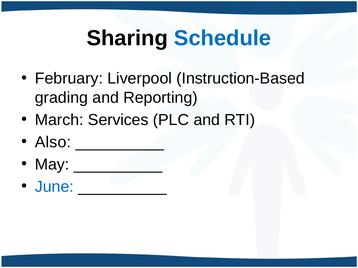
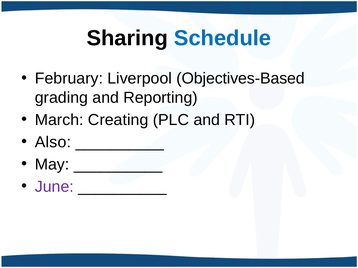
Instruction-Based: Instruction-Based -> Objectives-Based (241, 79)
Services: Services -> Creating (118, 120)
June colour: blue -> purple (54, 187)
